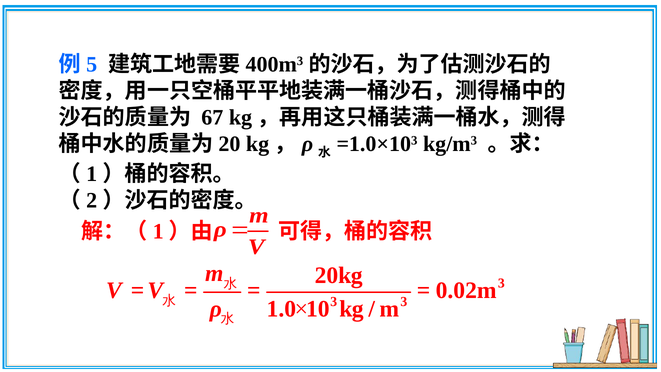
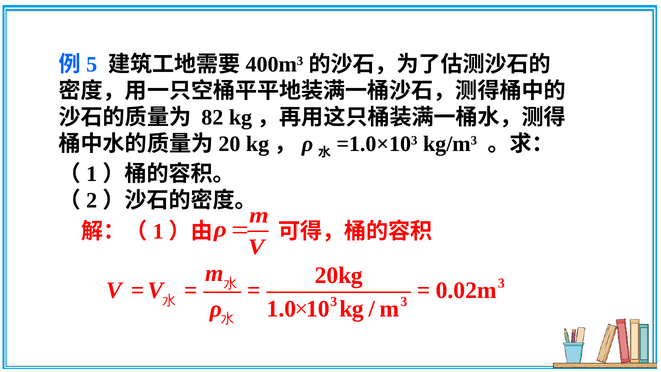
67: 67 -> 82 (212, 117)
